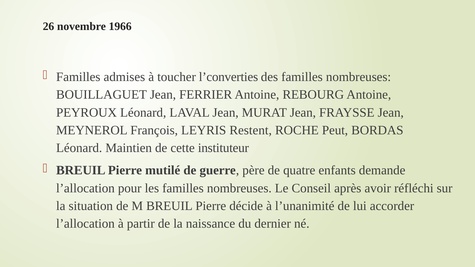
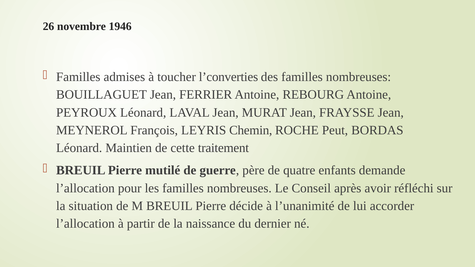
1966: 1966 -> 1946 (120, 26)
Restent: Restent -> Chemin (251, 130)
instituteur: instituteur -> traitement (223, 148)
